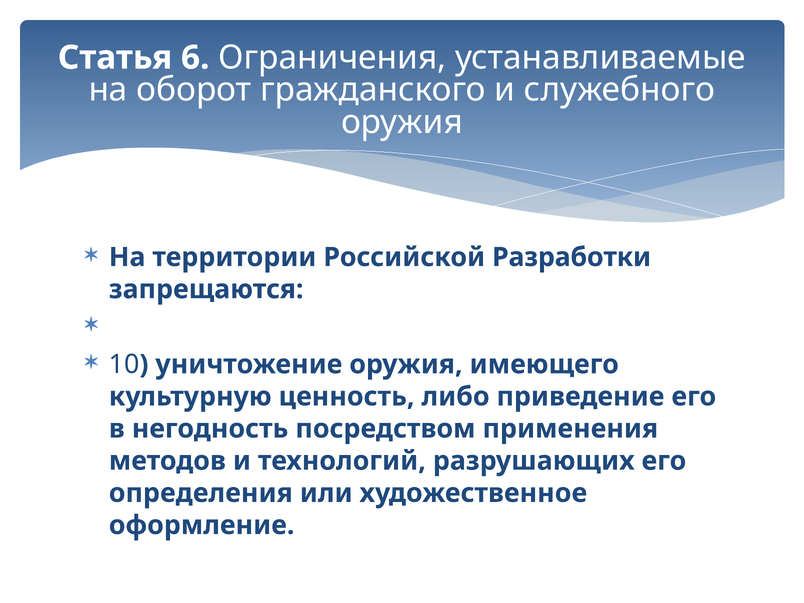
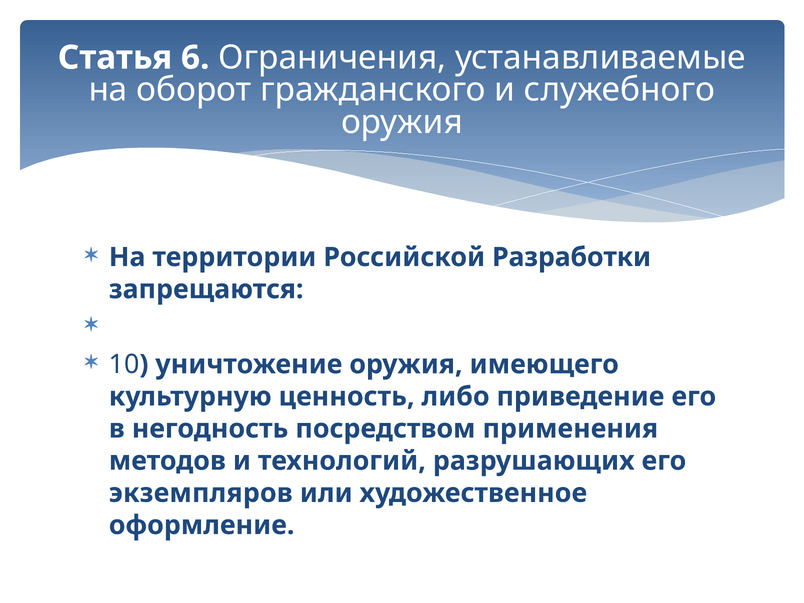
определения: определения -> экземпляров (201, 493)
